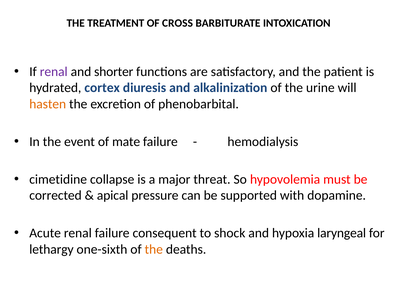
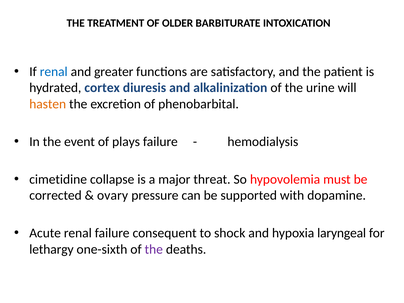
CROSS: CROSS -> OLDER (178, 23)
renal colour: purple -> blue (54, 72)
shorter: shorter -> greater (114, 72)
mate: mate -> plays (126, 142)
apical: apical -> ovary (113, 196)
the colour: orange -> purple (154, 249)
